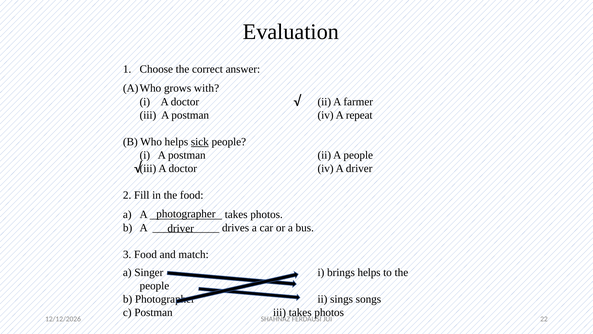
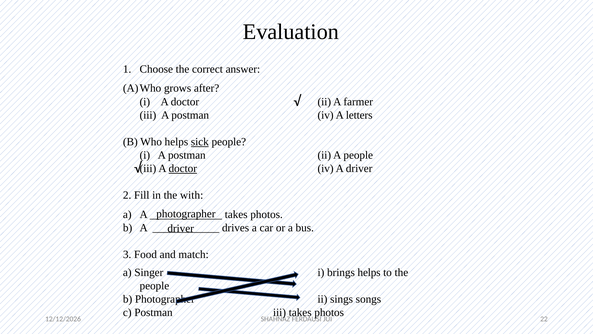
with: with -> after (207, 88)
repeat: repeat -> letters (359, 115)
doctor underline: none -> present (183, 168)
the food: food -> with (192, 195)
